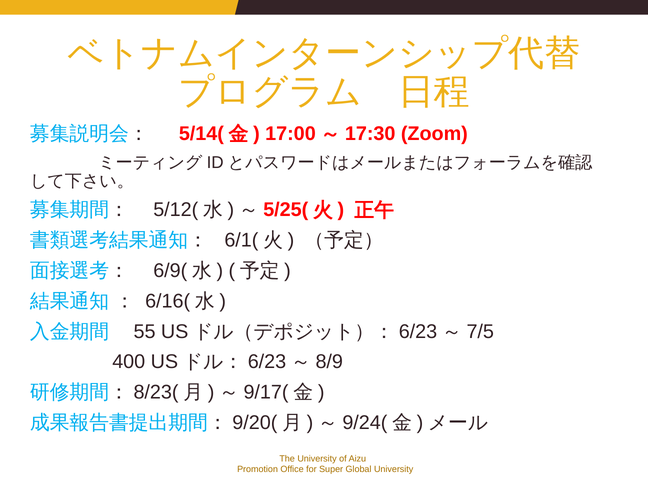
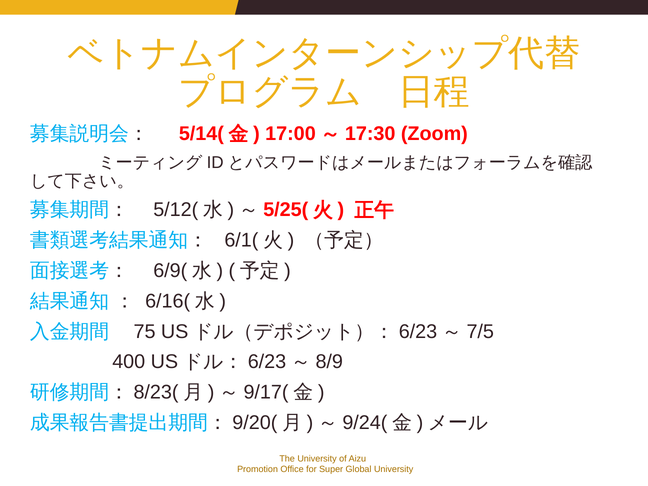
55: 55 -> 75 (145, 331)
